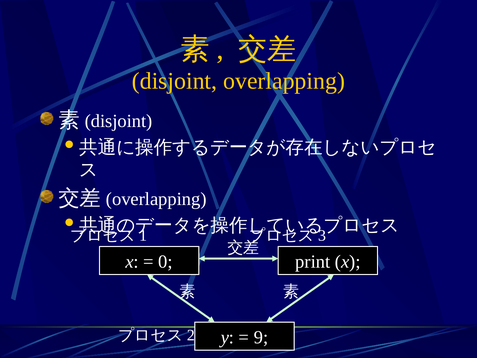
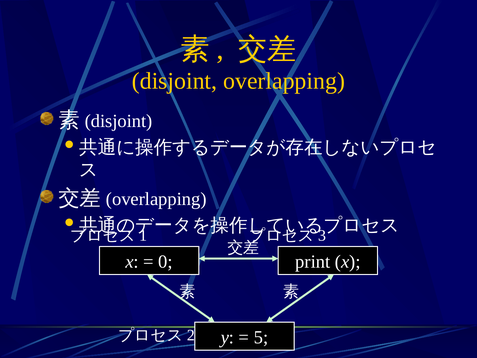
9: 9 -> 5 (261, 337)
